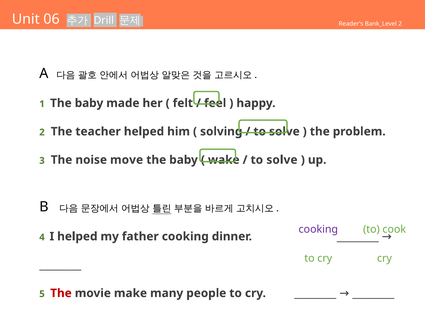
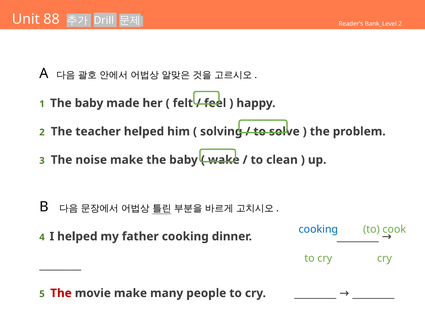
06: 06 -> 88 (52, 19)
noise move: move -> make (127, 160)
solve: solve -> clean (282, 160)
cooking colour: purple -> blue (318, 229)
